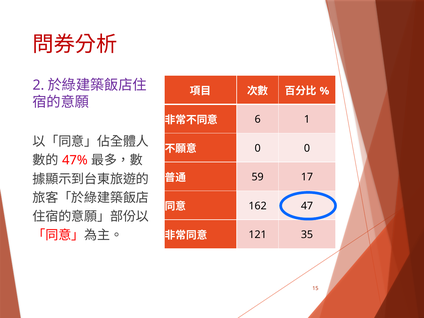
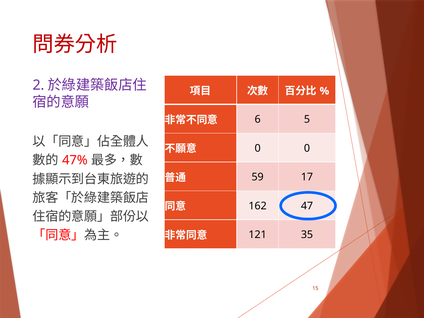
1: 1 -> 5 (307, 119)
